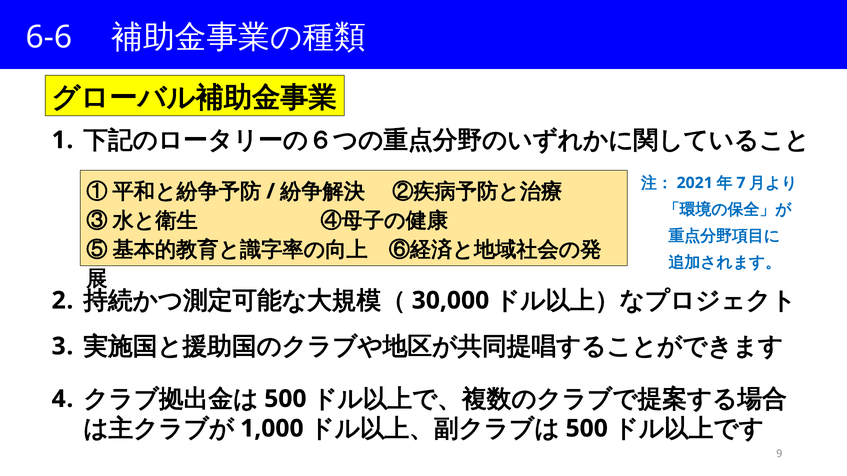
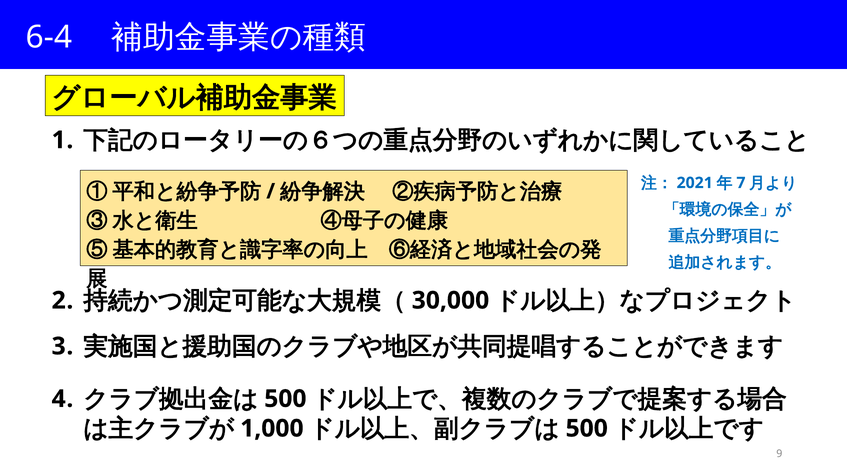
6-6: 6-6 -> 6-4 (49, 37)
